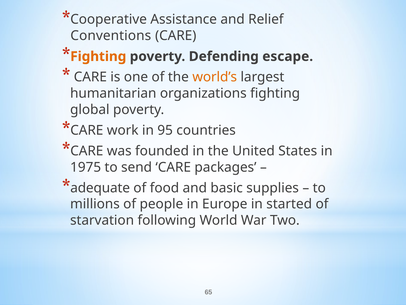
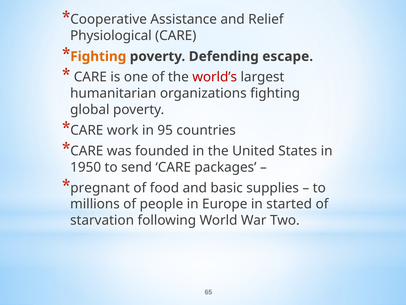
Conventions: Conventions -> Physiological (111, 36)
world’s colour: orange -> red (215, 77)
1975: 1975 -> 1950 (86, 167)
adequate: adequate -> pregnant (100, 188)
